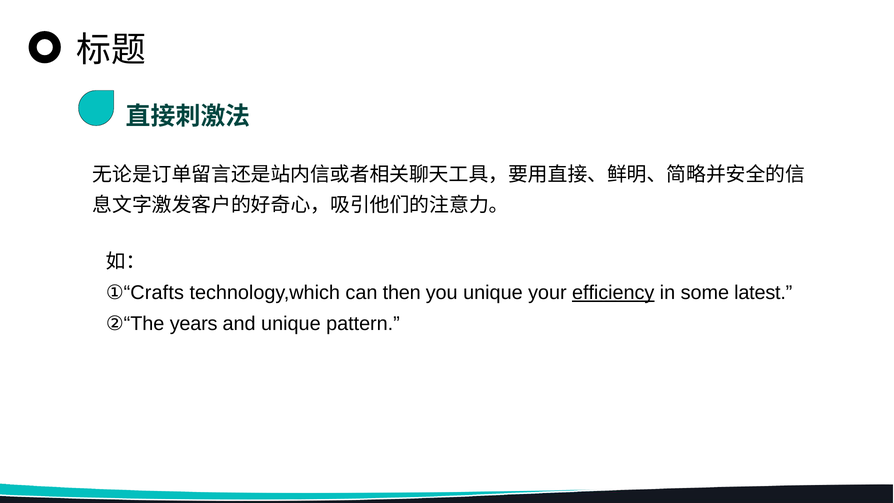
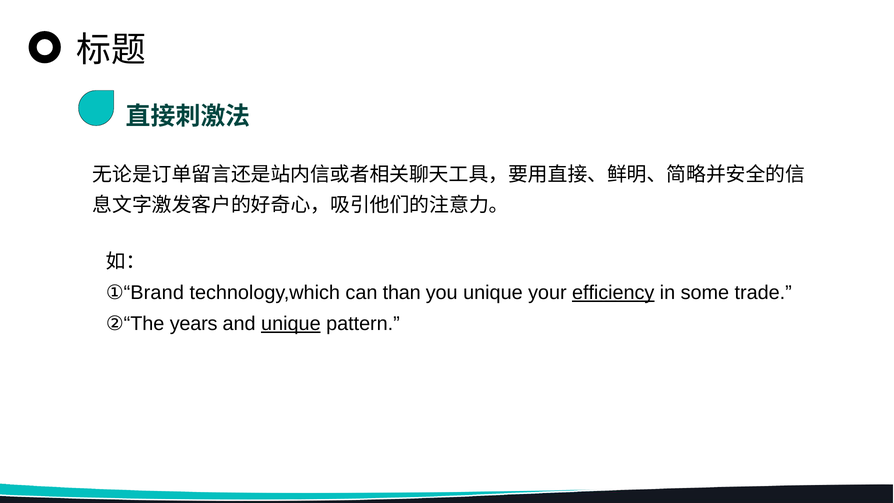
Crafts: Crafts -> Brand (157, 293)
then: then -> than (402, 293)
latest: latest -> trade (763, 293)
unique underline: none -> present (291, 324)
